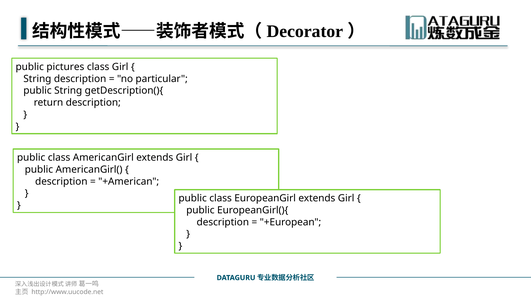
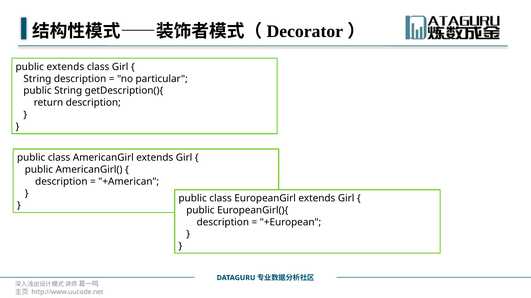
public pictures: pictures -> extends (65, 67)
